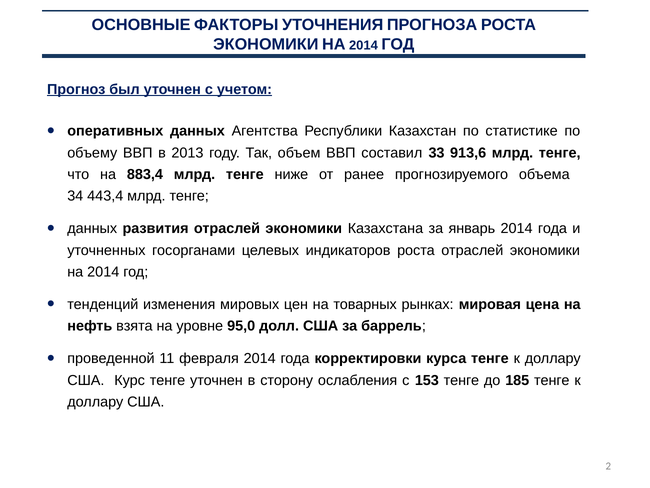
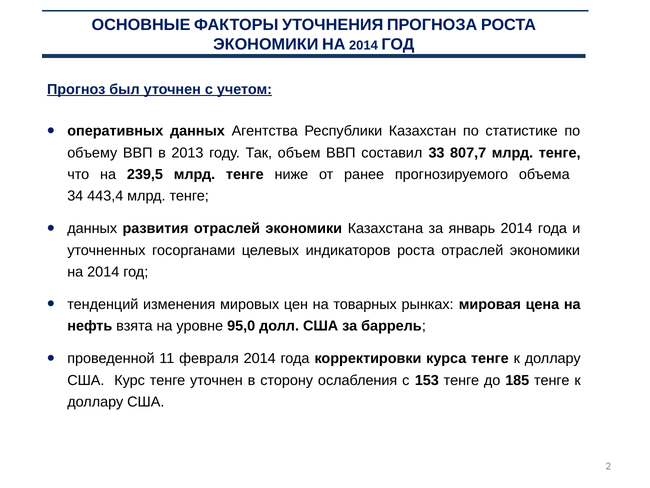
913,6: 913,6 -> 807,7 (468, 153)
883,4: 883,4 -> 239,5 (145, 174)
